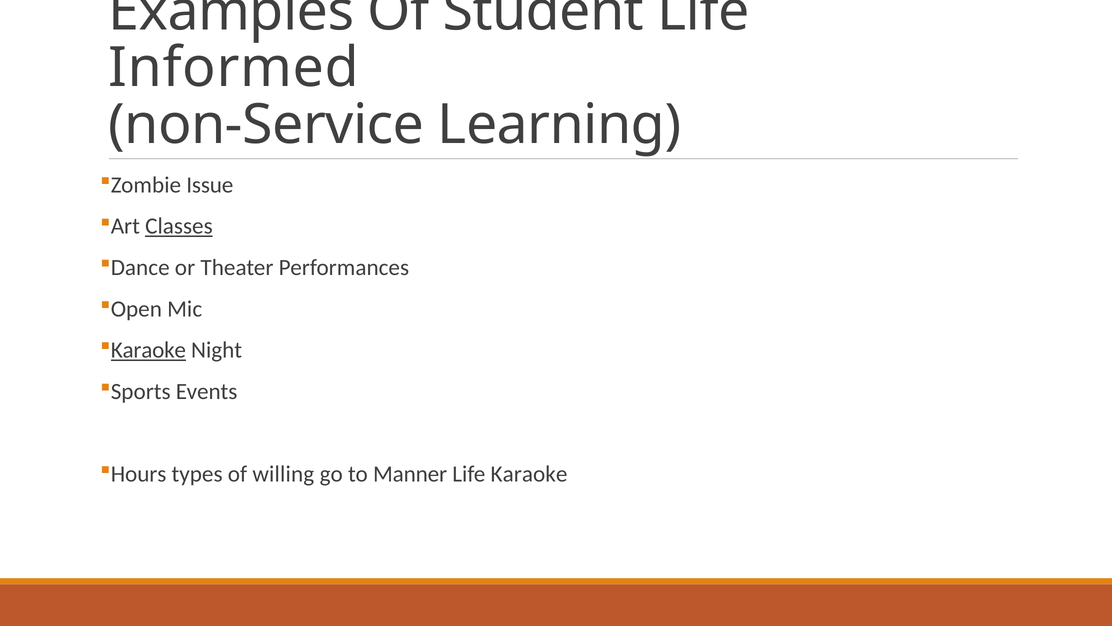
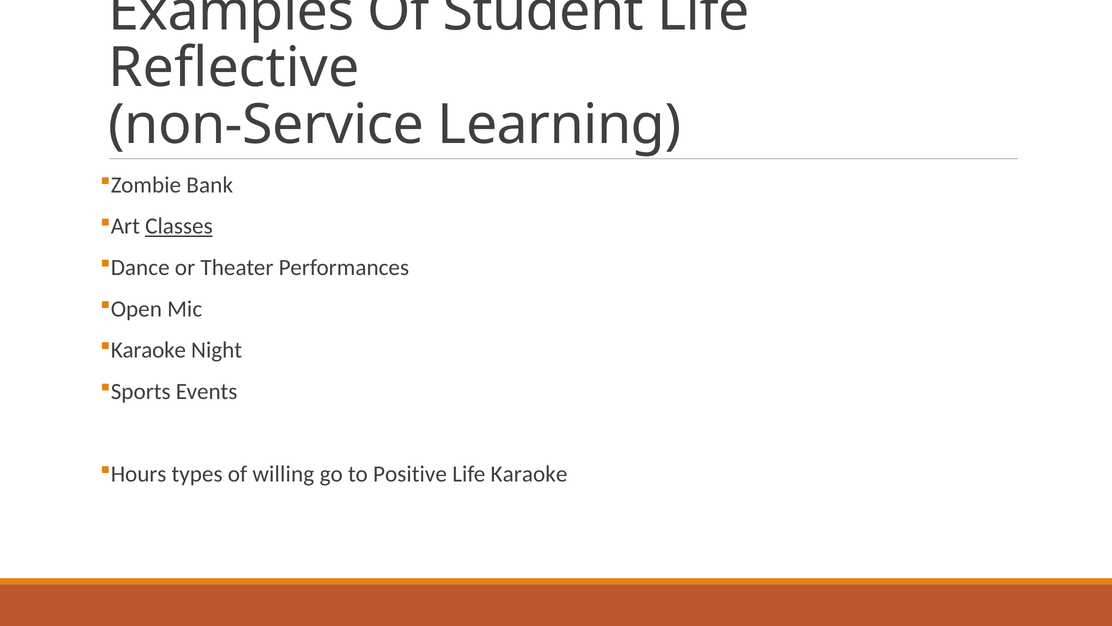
Informed: Informed -> Reflective (234, 68)
Issue: Issue -> Bank (210, 185)
Karaoke underline: present -> none (148, 350)
Manner: Manner -> Positive (410, 474)
